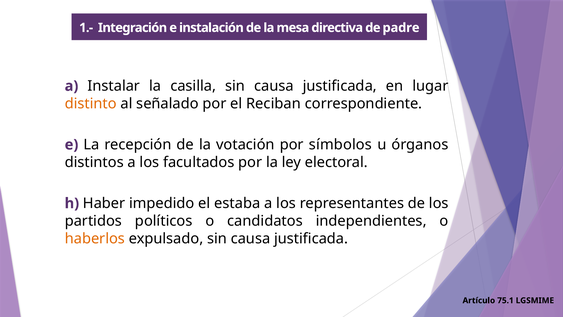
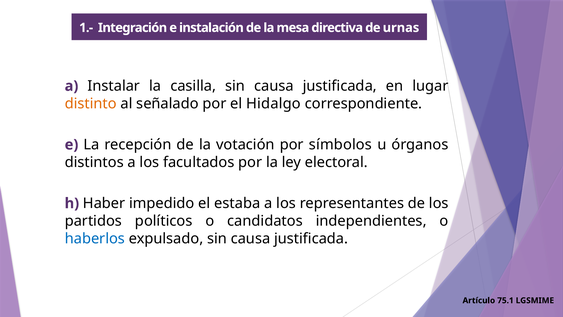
padre: padre -> urnas (401, 28)
Reciban: Reciban -> Hidalgo (273, 104)
haberlos colour: orange -> blue (95, 238)
